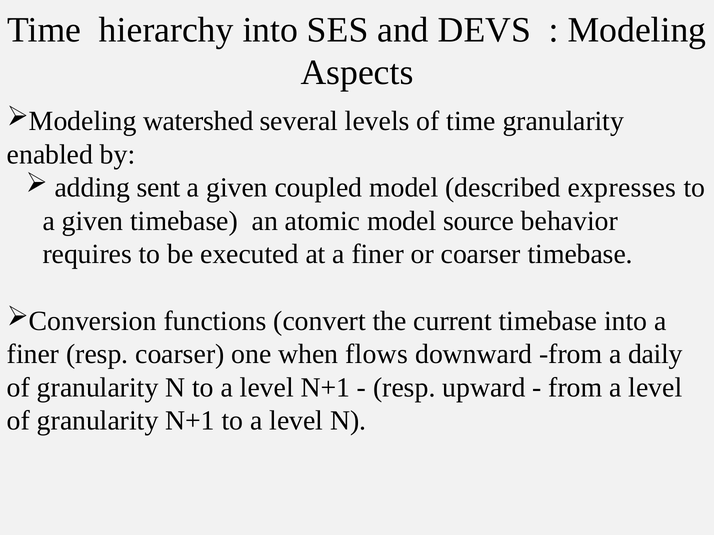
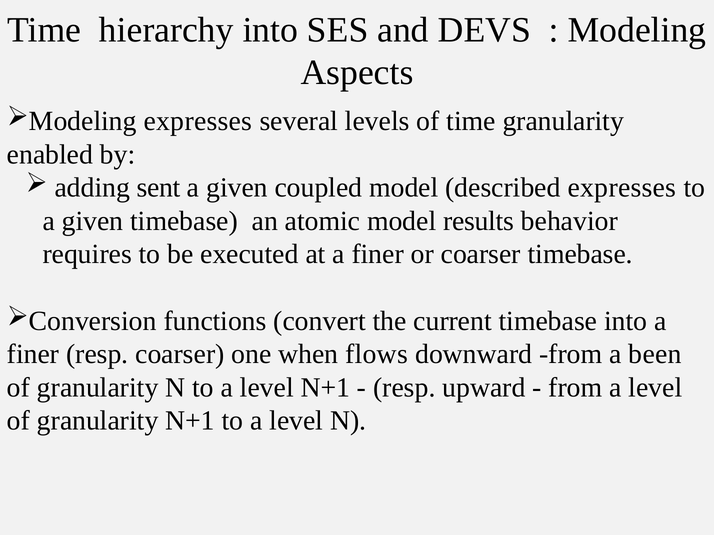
watershed: watershed -> expresses (198, 121)
source: source -> results (479, 221)
daily: daily -> been (655, 355)
